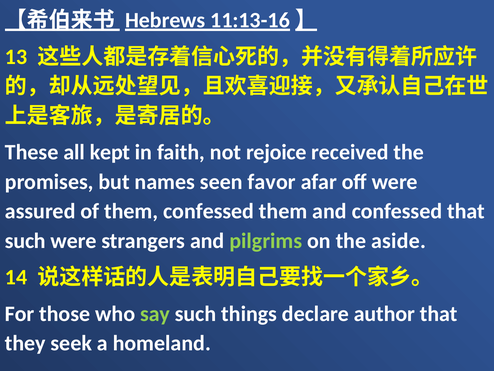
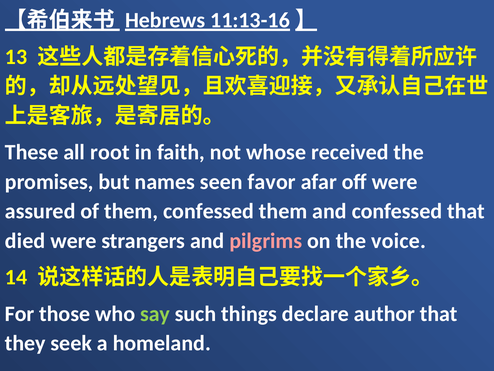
kept: kept -> root (110, 152)
rejoice: rejoice -> whose (276, 152)
such: such -> died (25, 241)
pilgrims colour: light green -> pink (266, 241)
aside: aside -> voice (399, 241)
